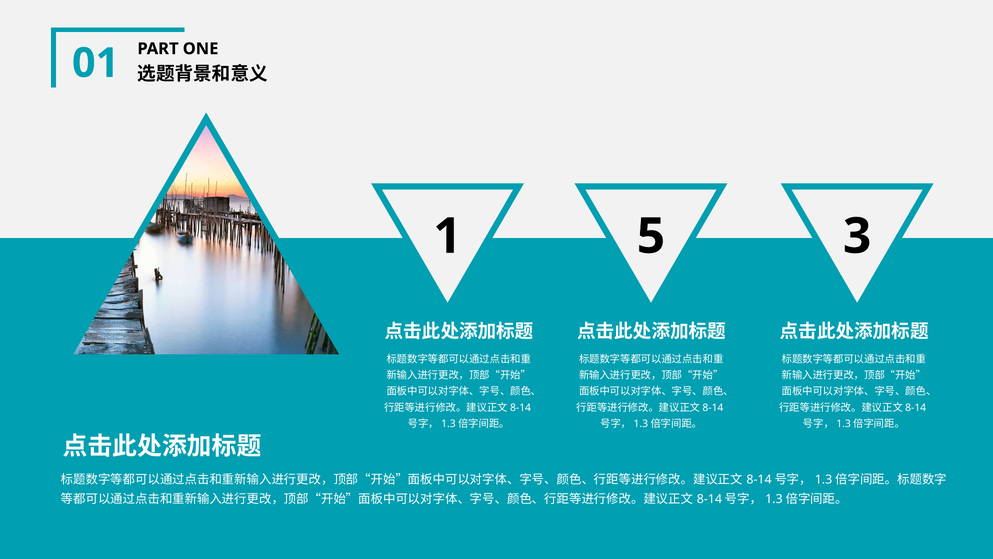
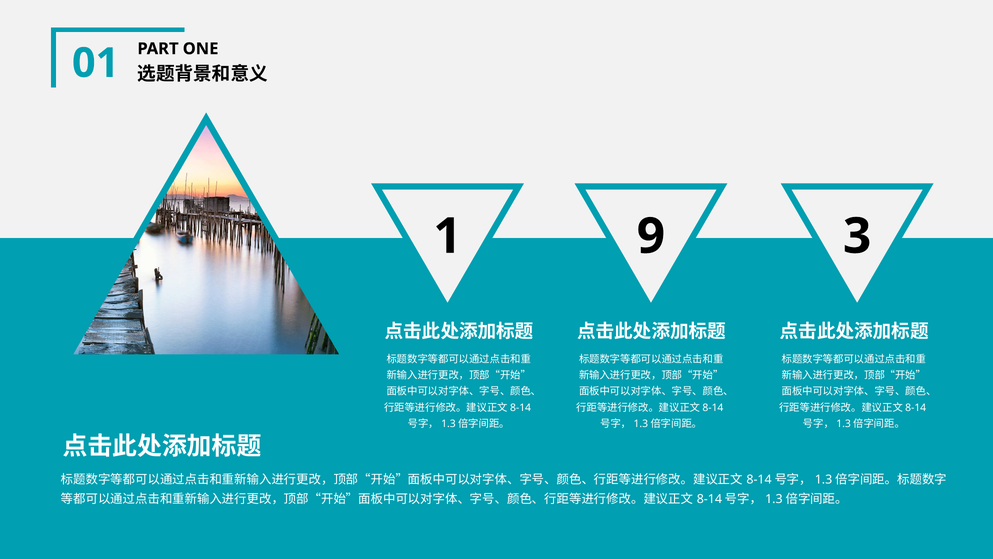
5: 5 -> 9 (651, 236)
